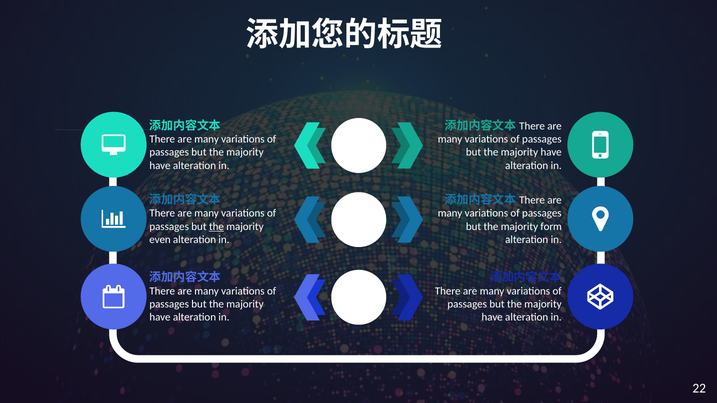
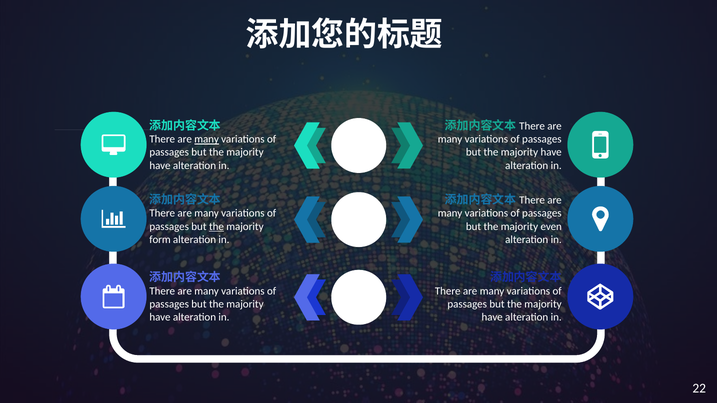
many underline: none -> present (207, 139)
form: form -> even (551, 227)
even: even -> form (160, 240)
